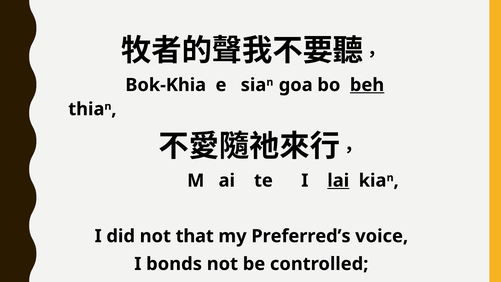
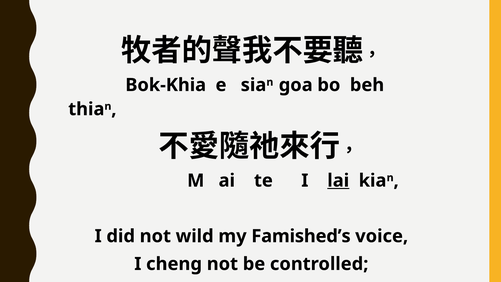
beh underline: present -> none (367, 85)
that: that -> wild (195, 236)
Preferred’s: Preferred’s -> Famished’s (301, 236)
bonds: bonds -> cheng (174, 264)
